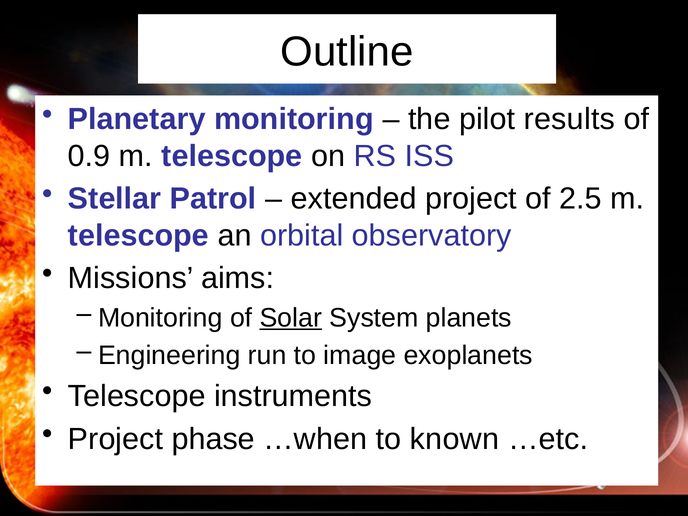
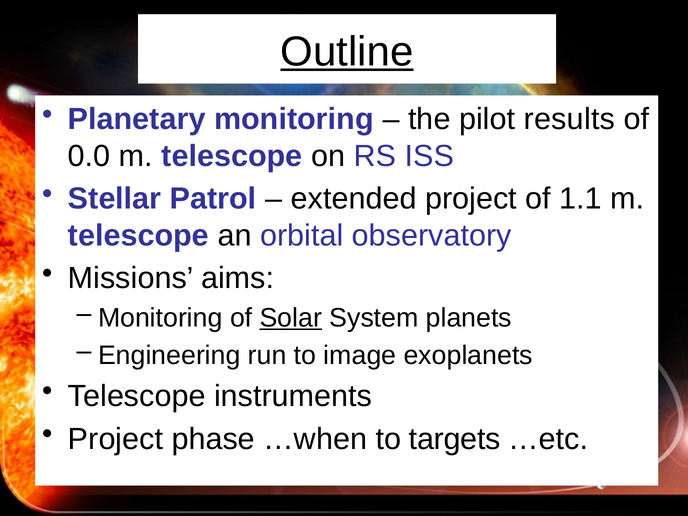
Outline underline: none -> present (347, 52)
0.9: 0.9 -> 0.0 (89, 156)
2.5: 2.5 -> 1.1 (581, 199)
known: known -> targets (455, 439)
